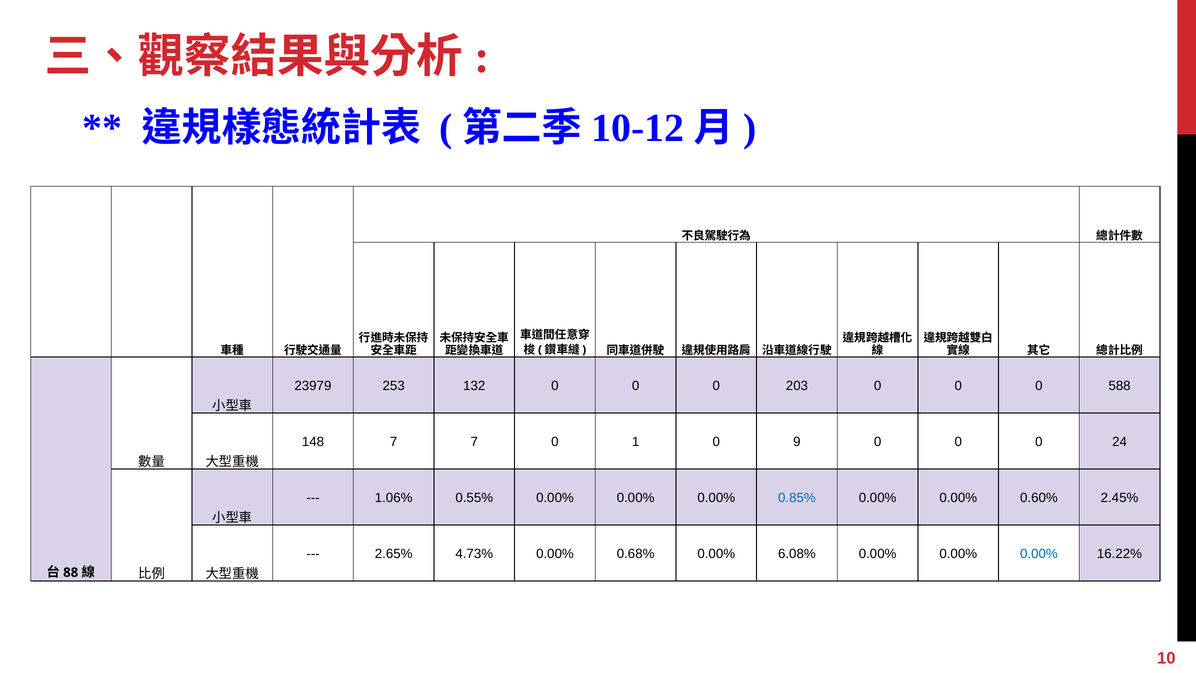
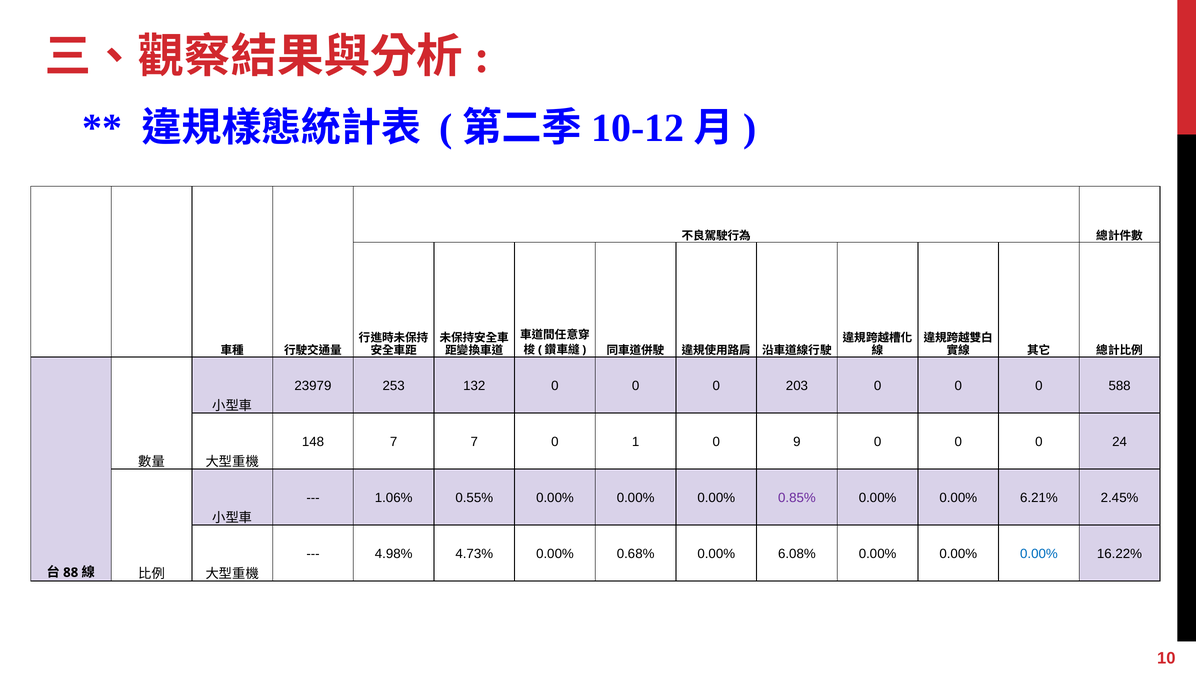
0.85% colour: blue -> purple (797, 498)
0.60%: 0.60% -> 6.21% (1039, 498)
2.65%: 2.65% -> 4.98% (394, 554)
